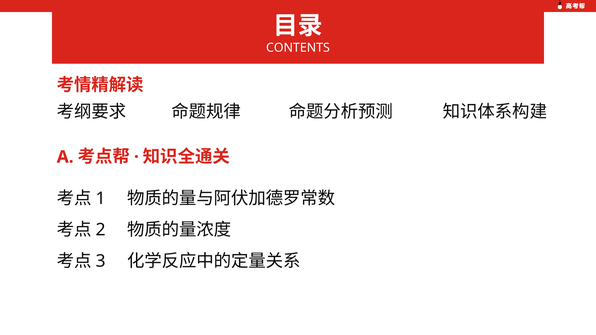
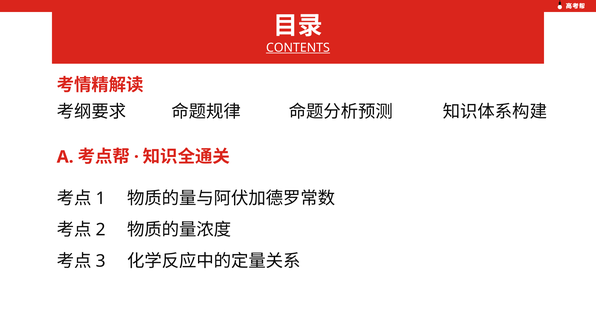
CONTENTS underline: none -> present (298, 48)
